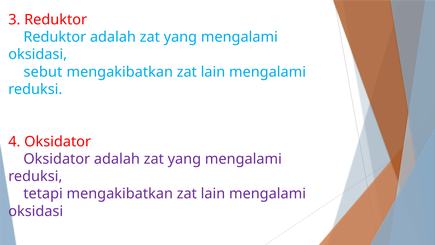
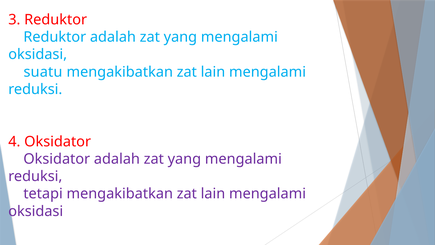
sebut: sebut -> suatu (43, 72)
